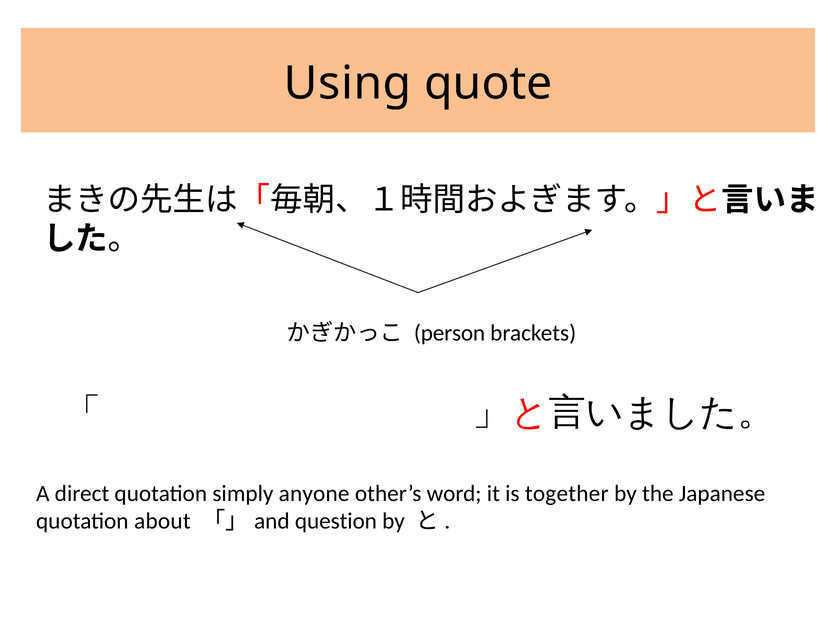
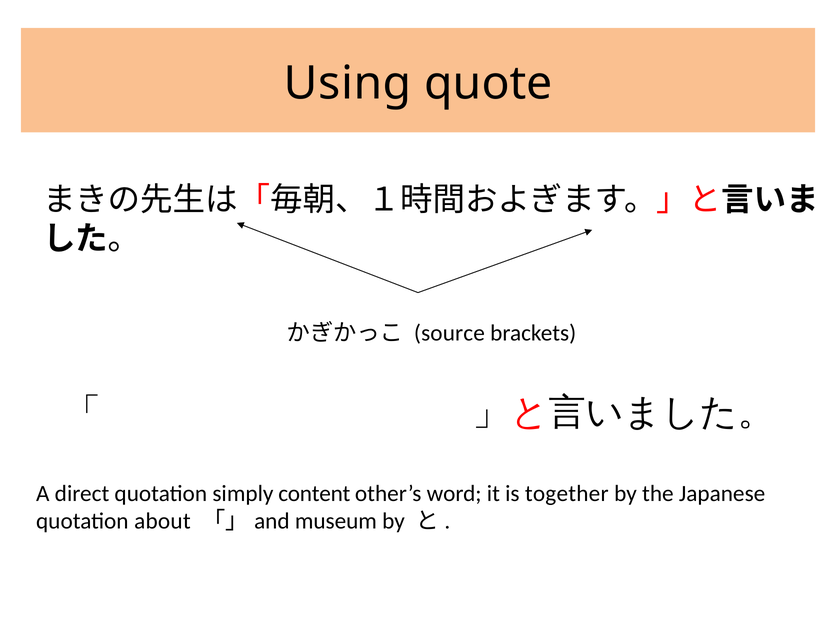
person: person -> source (449, 333)
anyone: anyone -> content (314, 493)
question: question -> museum (336, 521)
